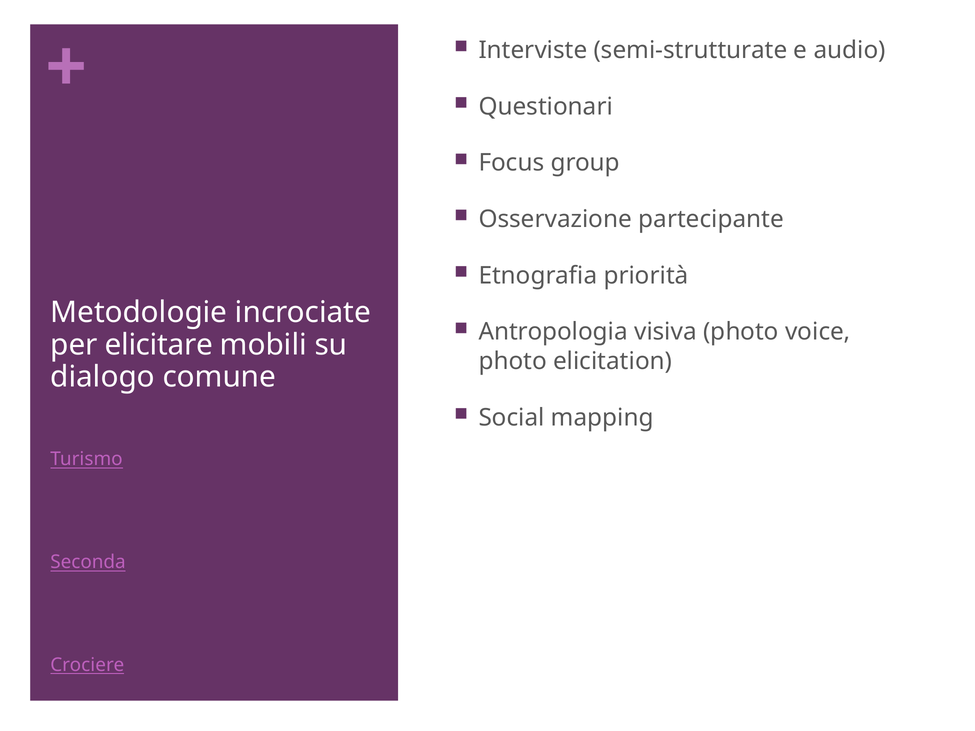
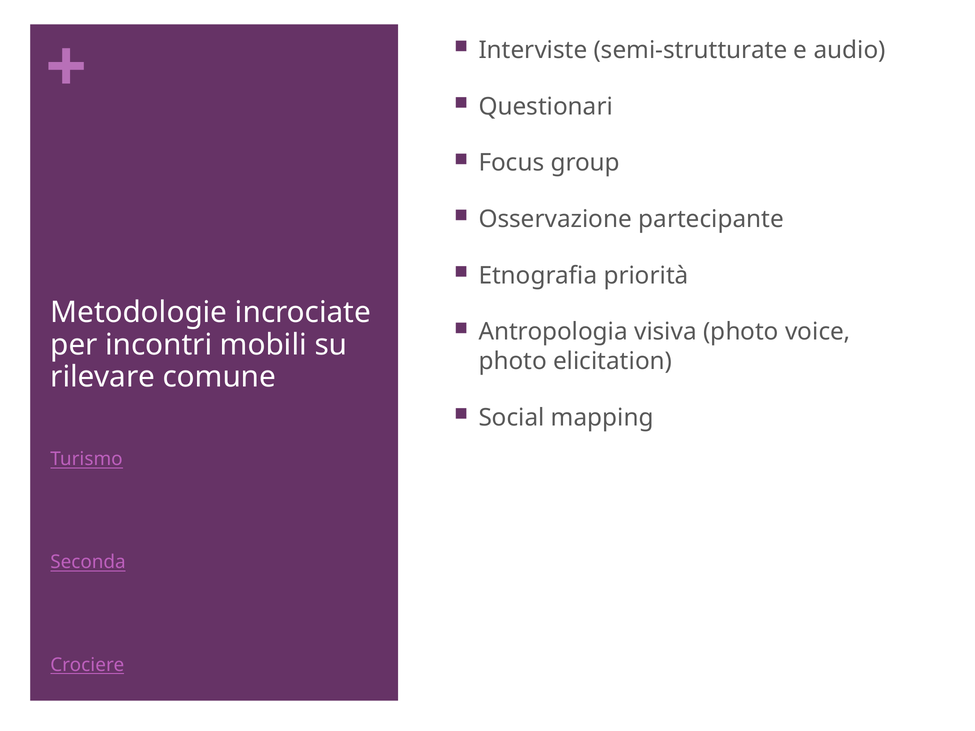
elicitare: elicitare -> incontri (159, 345)
dialogo: dialogo -> rilevare (103, 377)
